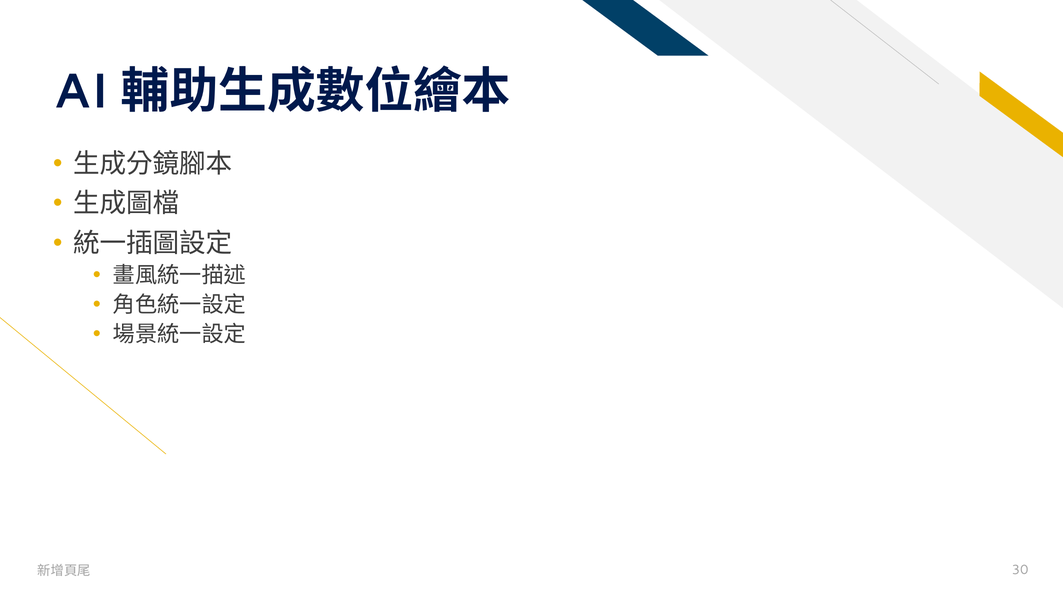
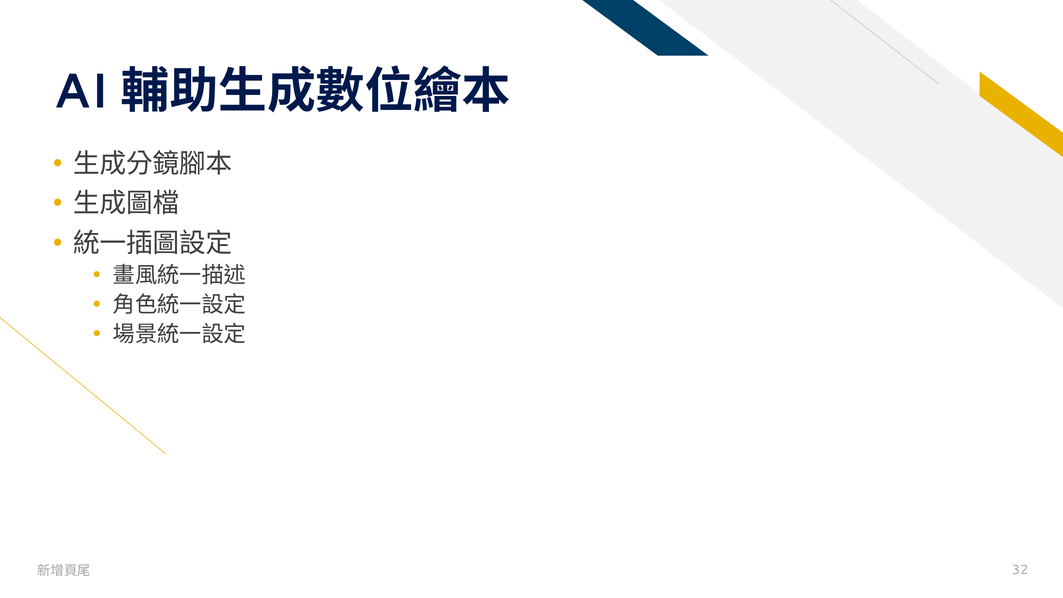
30: 30 -> 32 (1020, 570)
